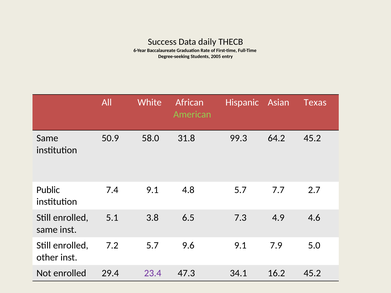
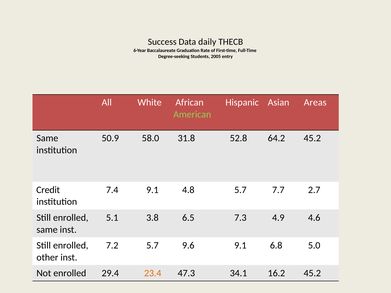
Texas: Texas -> Areas (315, 103)
99.3: 99.3 -> 52.8 (238, 138)
Public: Public -> Credit (48, 190)
7.9: 7.9 -> 6.8 (276, 246)
23.4 colour: purple -> orange (153, 273)
